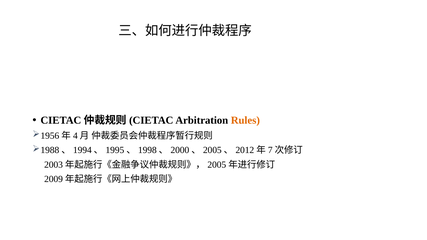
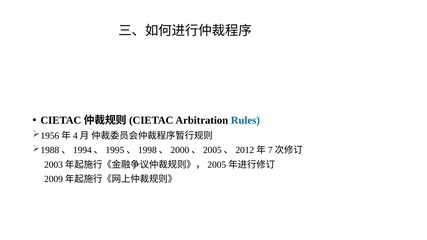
Rules colour: orange -> blue (245, 120)
